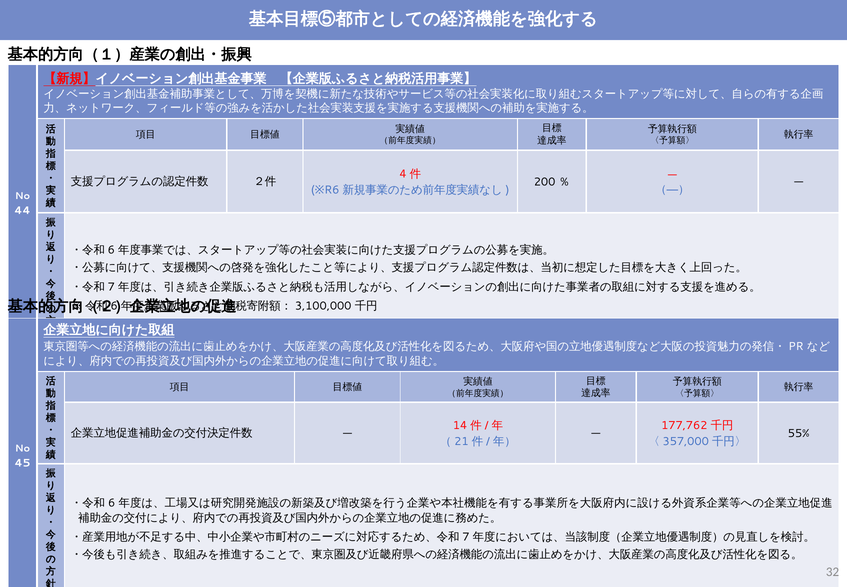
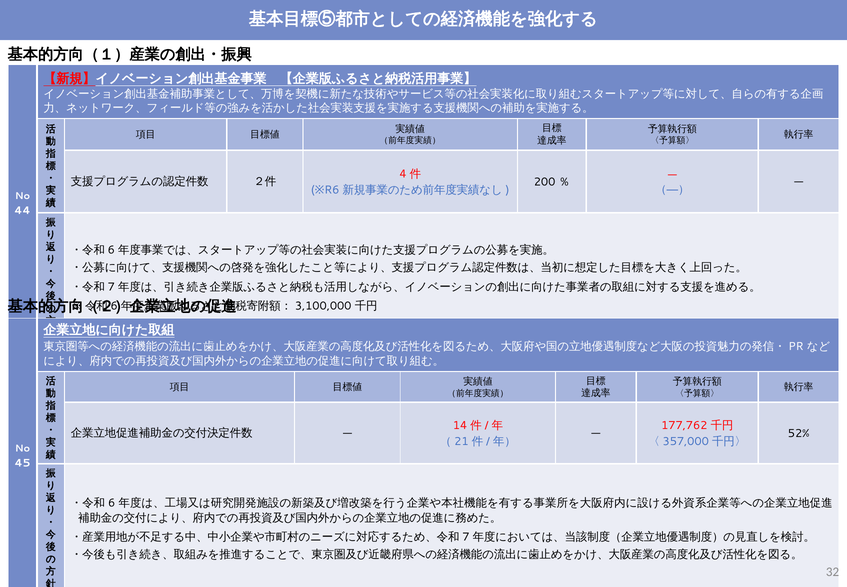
55%: 55% -> 52% (799, 433)
